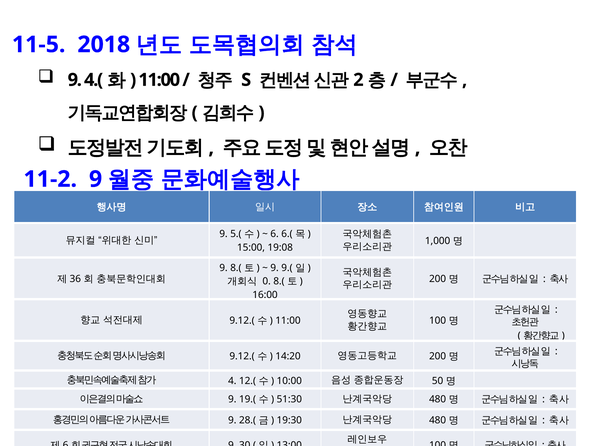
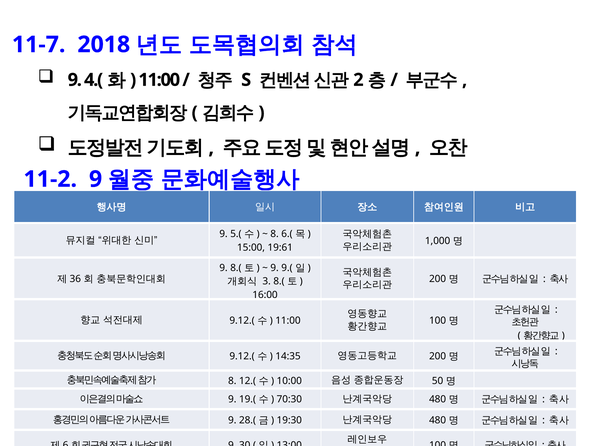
11-5: 11-5 -> 11-7 (39, 45)
6: 6 -> 8 (275, 234)
19:08: 19:08 -> 19:61 (280, 248)
0: 0 -> 3 (267, 282)
14:20: 14:20 -> 14:35 (288, 356)
4: 4 -> 8 (232, 381)
51:30: 51:30 -> 70:30 (289, 400)
